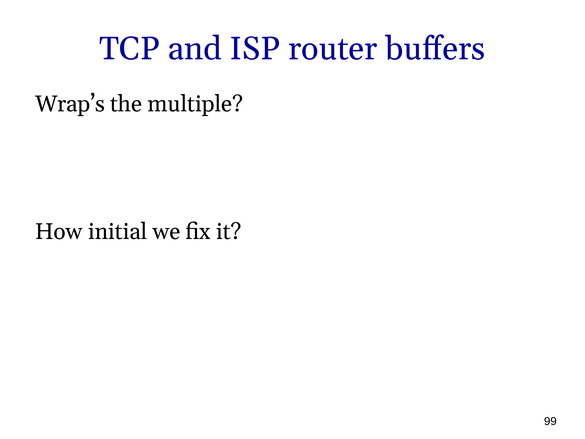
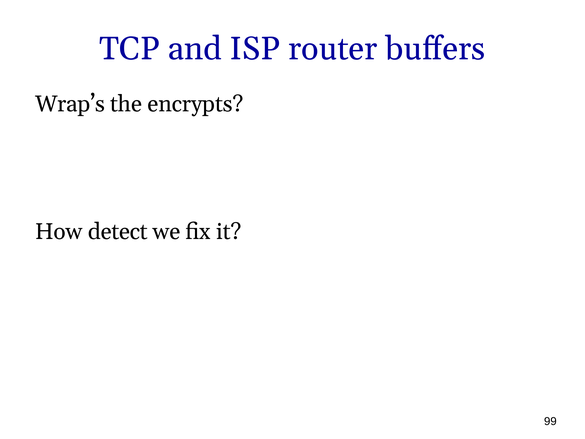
multiple: multiple -> encrypts (195, 104)
initial: initial -> detect (118, 231)
